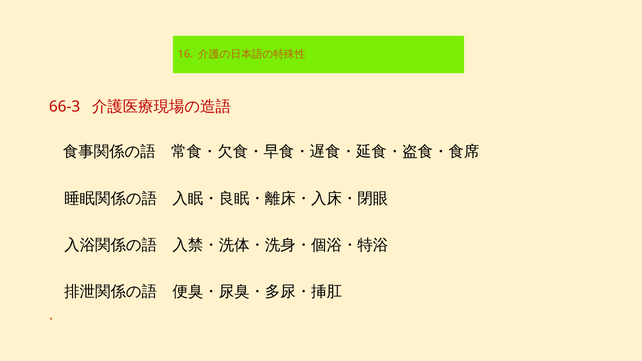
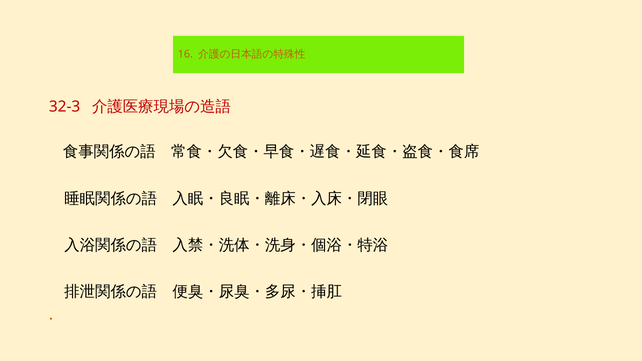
66-3: 66-3 -> 32-3 (65, 107)
